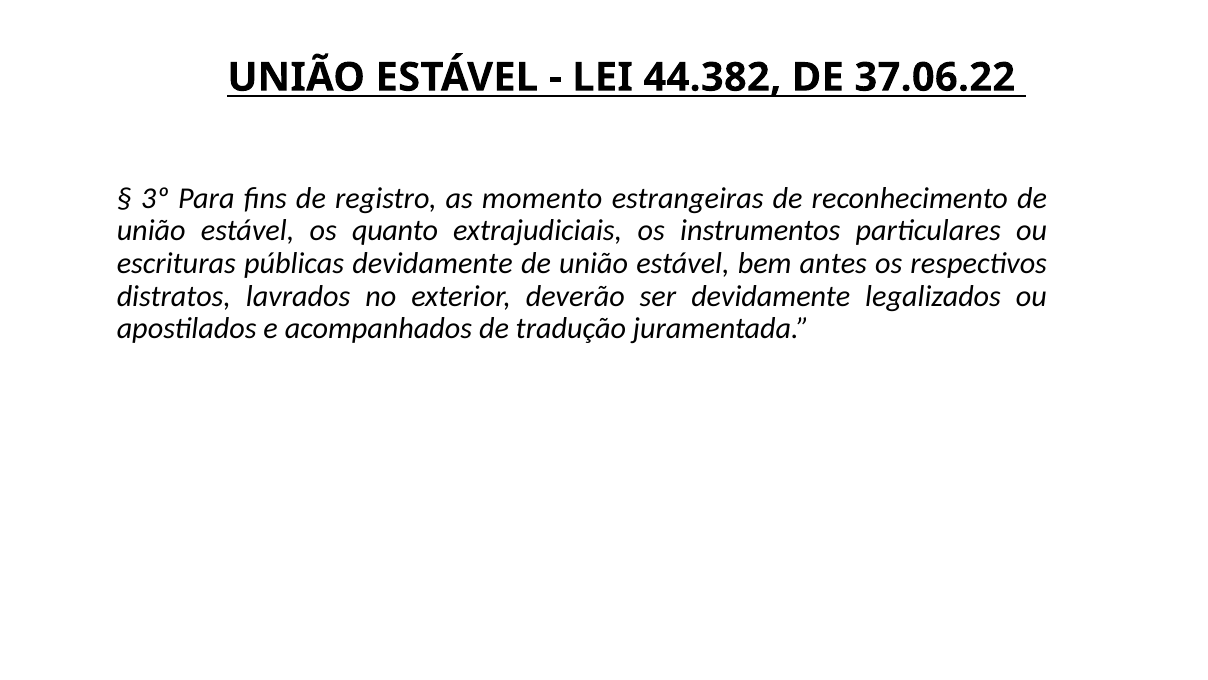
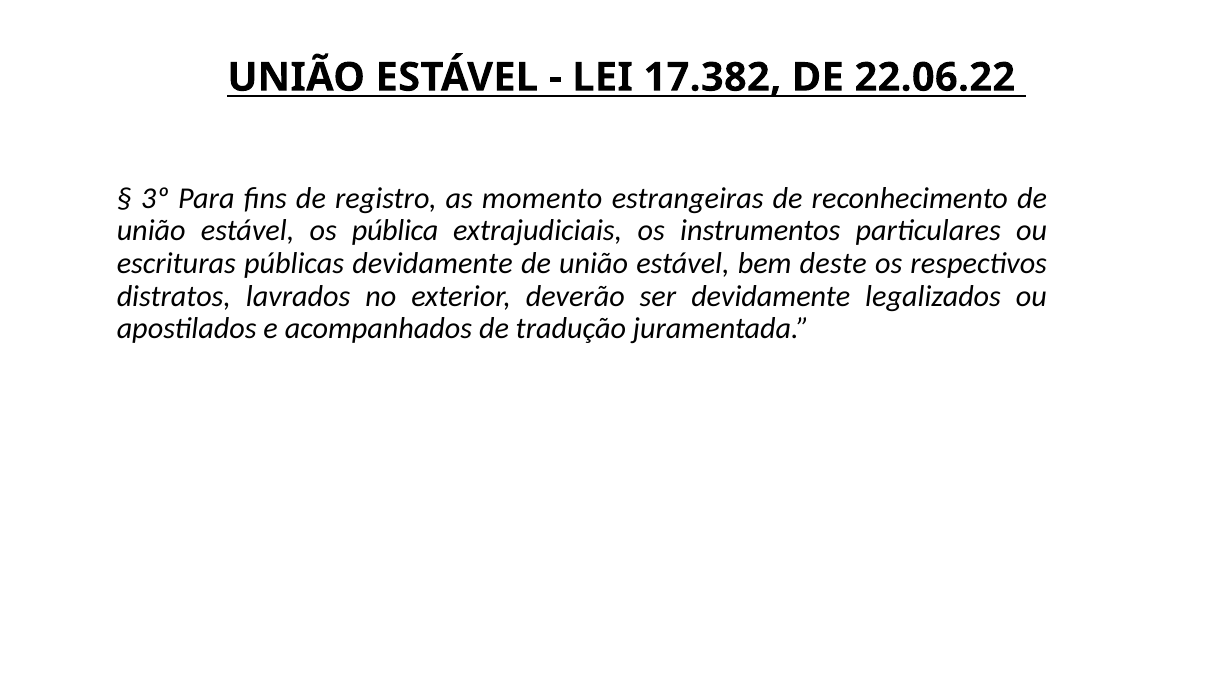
44.382: 44.382 -> 17.382 (712, 77)
37.06.22: 37.06.22 -> 22.06.22 (935, 77)
quanto: quanto -> pública (395, 231)
antes: antes -> deste (833, 263)
